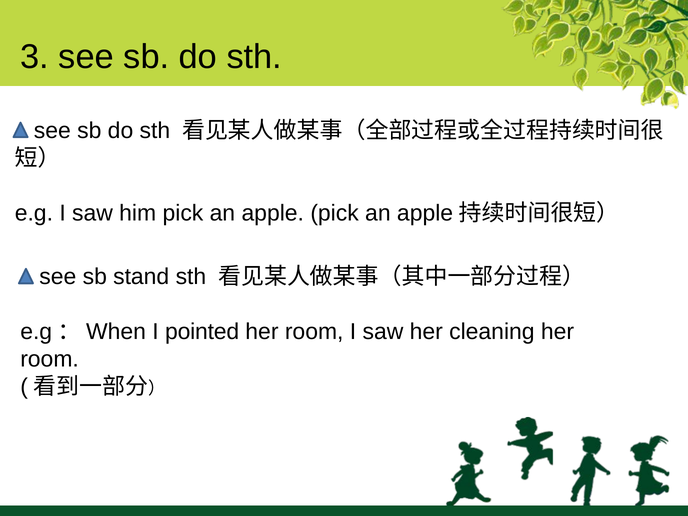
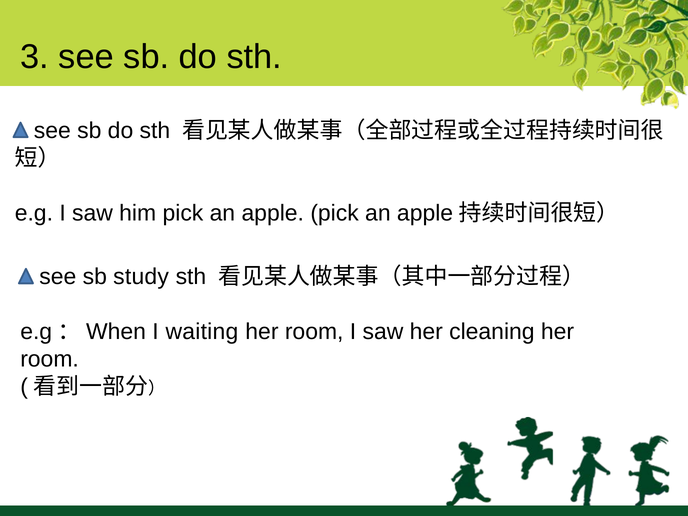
stand: stand -> study (141, 277)
pointed: pointed -> waiting (202, 332)
